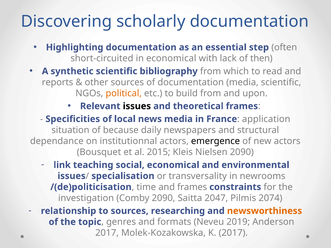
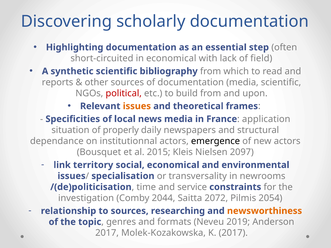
then: then -> field (261, 58)
political colour: orange -> red (124, 93)
issues colour: black -> orange (137, 106)
because: because -> properly (121, 130)
Nielsen 2090: 2090 -> 2097 (242, 152)
teaching: teaching -> territory (93, 165)
and frames: frames -> service (192, 187)
Comby 2090: 2090 -> 2044 (164, 198)
2047: 2047 -> 2072 (216, 198)
2074: 2074 -> 2054 (270, 198)
